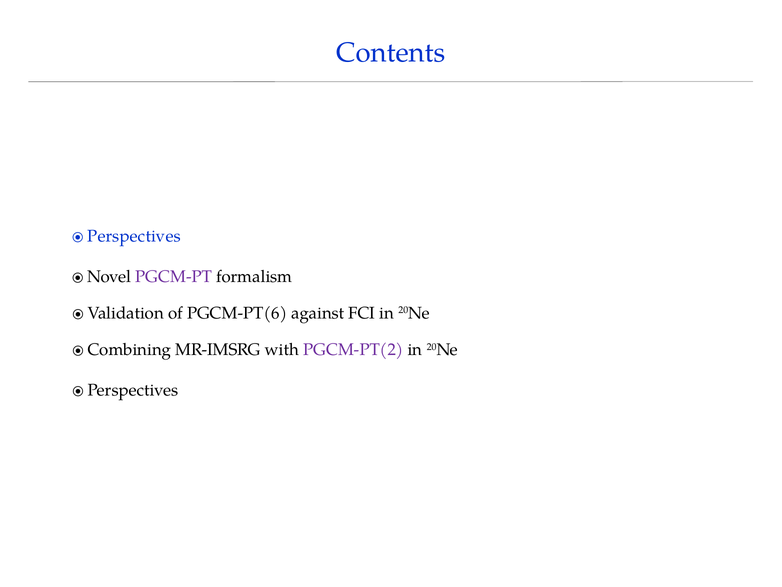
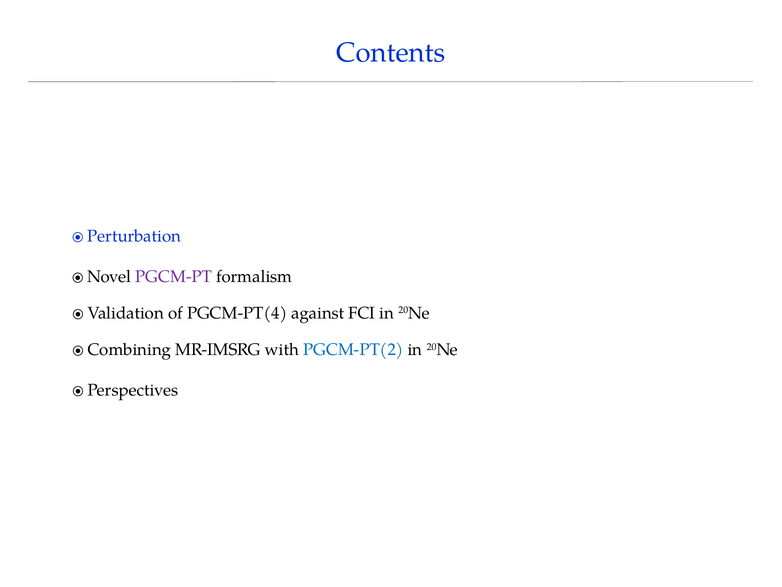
Perspectives: Perspectives -> Perturbation (134, 236)
PGCM-PT(6: PGCM-PT(6 -> PGCM-PT(4 (237, 313)
PGCM-PT(2 colour: purple -> blue (353, 350)
